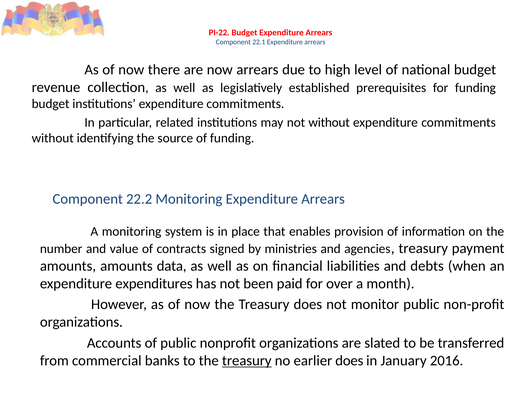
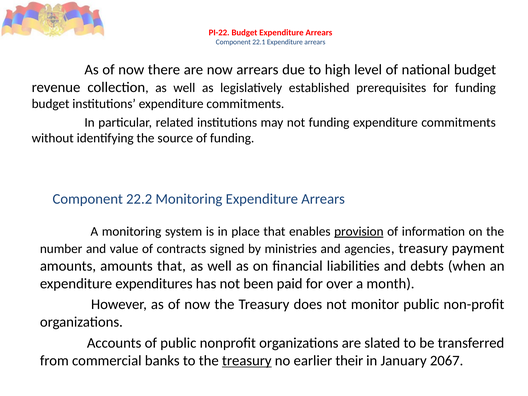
not without: without -> funding (329, 122)
provision underline: none -> present (359, 231)
amounts data: data -> that (172, 266)
earlier does: does -> their (349, 361)
2016: 2016 -> 2067 (447, 361)
